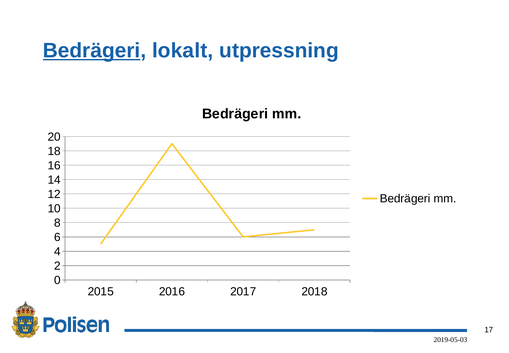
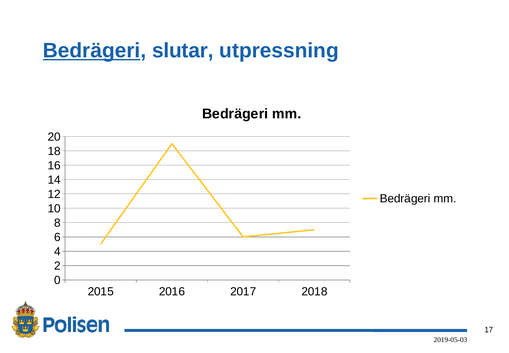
lokalt: lokalt -> slutar (183, 50)
